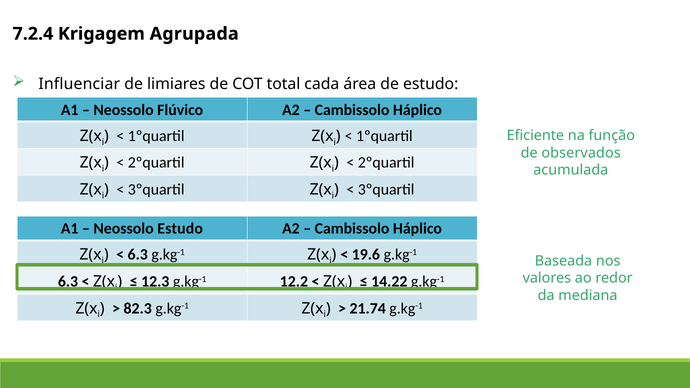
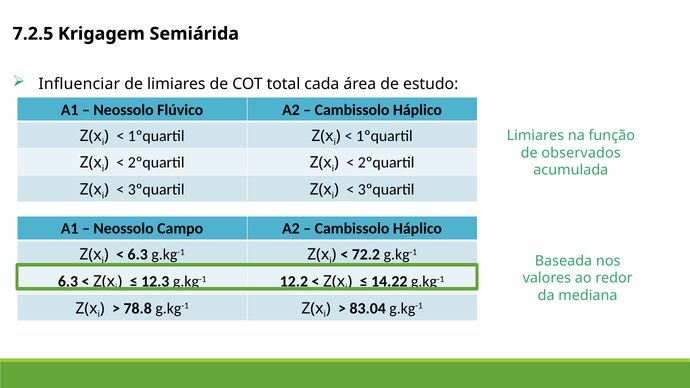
7.2.4: 7.2.4 -> 7.2.5 (33, 34)
Agrupada: Agrupada -> Semiárida (194, 34)
Eficiente: Eficiente -> Limiares (535, 136)
Neossolo Estudo: Estudo -> Campo (180, 229)
19.6: 19.6 -> 72.2 (366, 255)
82.3: 82.3 -> 78.8 (138, 308)
21.74: 21.74 -> 83.04 (368, 308)
